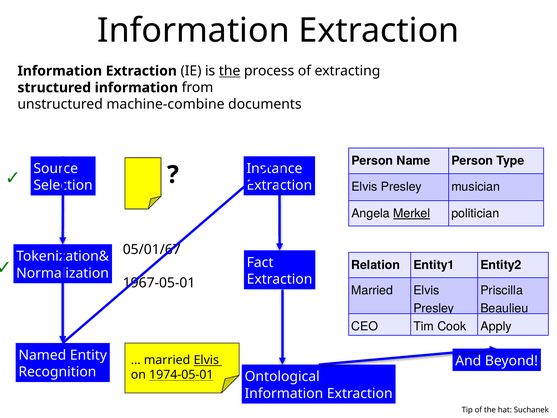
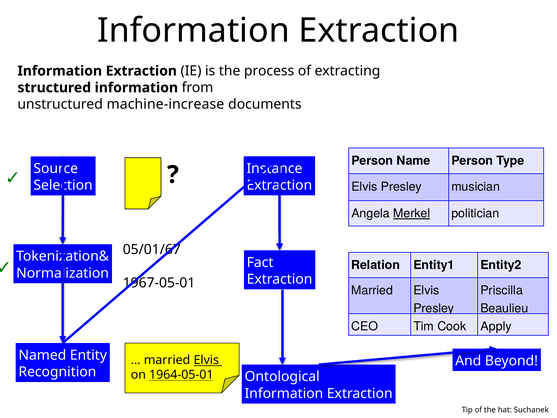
the underline: present -> none (230, 71)
machine-combine: machine-combine -> machine-increase (165, 104)
1974-05-01: 1974-05-01 -> 1964-05-01 (181, 375)
